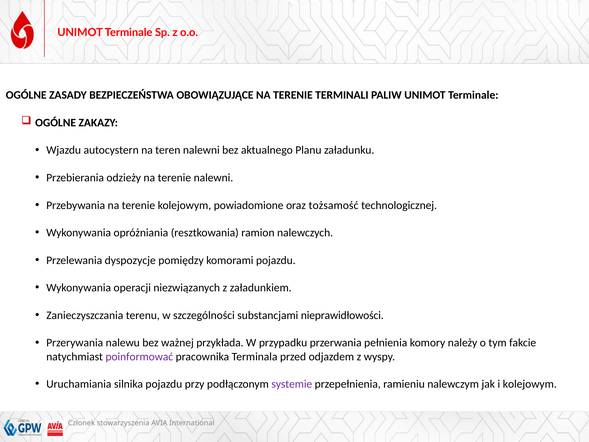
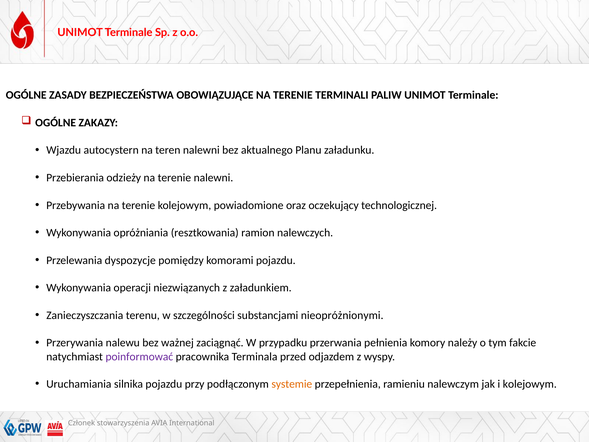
tożsamość: tożsamość -> oczekujący (334, 205)
nieprawidłowości: nieprawidłowości -> nieopróżnionymi (342, 315)
przykłada: przykłada -> zaciągnąć (220, 343)
systemie colour: purple -> orange (292, 384)
